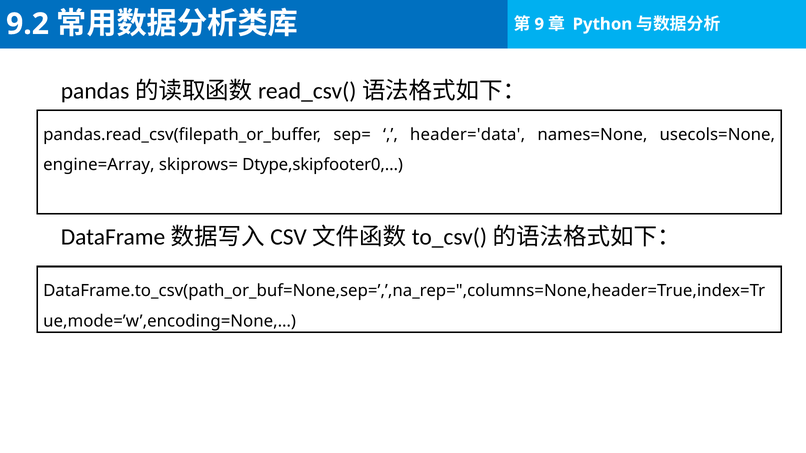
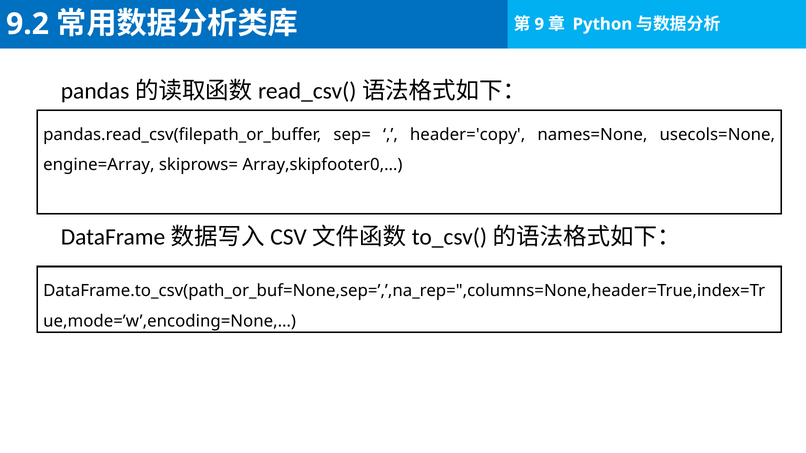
header='data: header='data -> header='copy (468, 135)
Dtype,skipfooter0,…: Dtype,skipfooter0,… -> Array,skipfooter0,… (322, 165)
